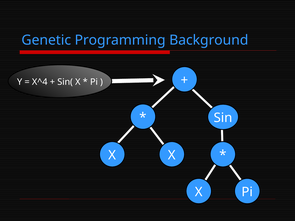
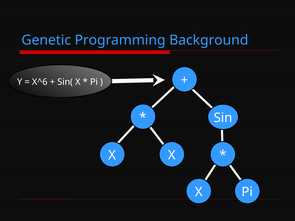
X^4: X^4 -> X^6 (40, 82)
